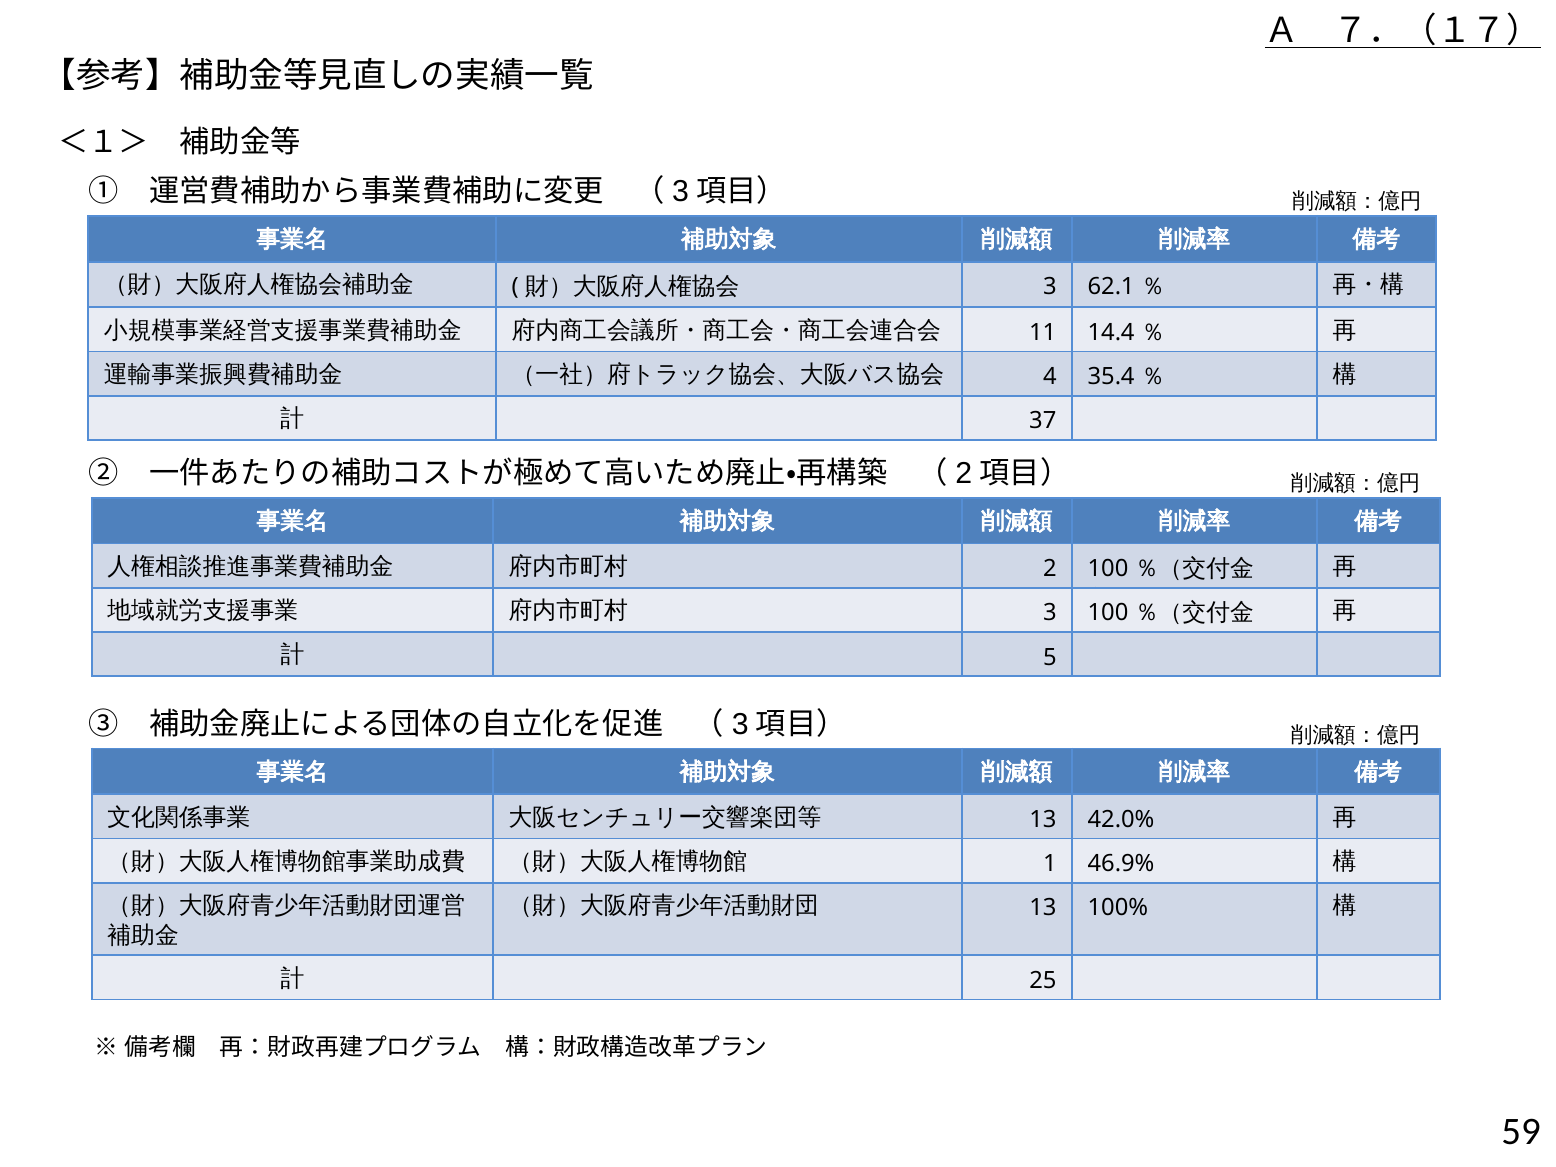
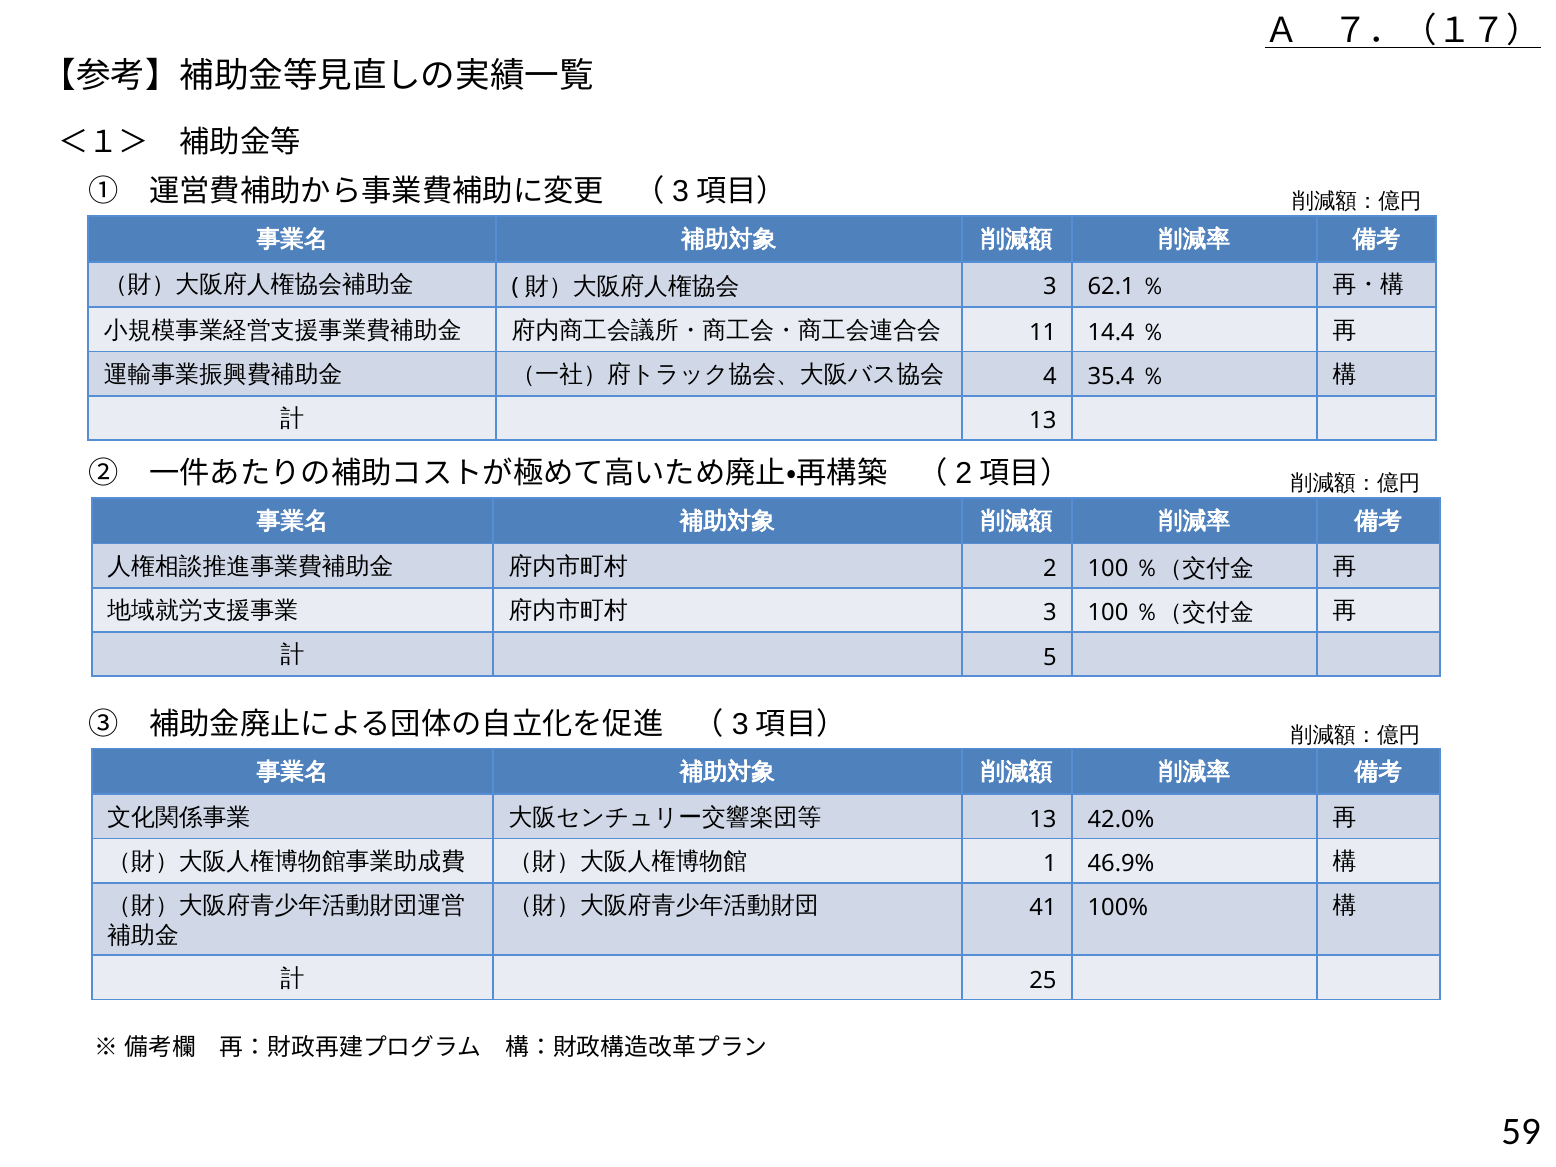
37: 37 -> 13 (1043, 421)
13: 13 -> 41 (1043, 908)
